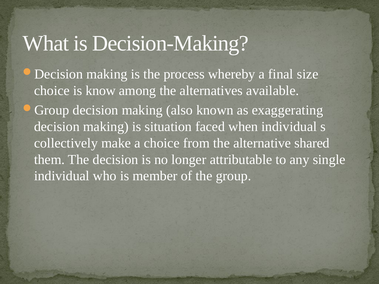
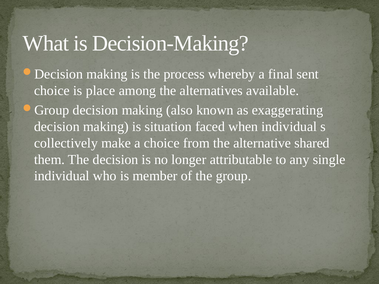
size: size -> sent (308, 74)
know: know -> place (101, 91)
